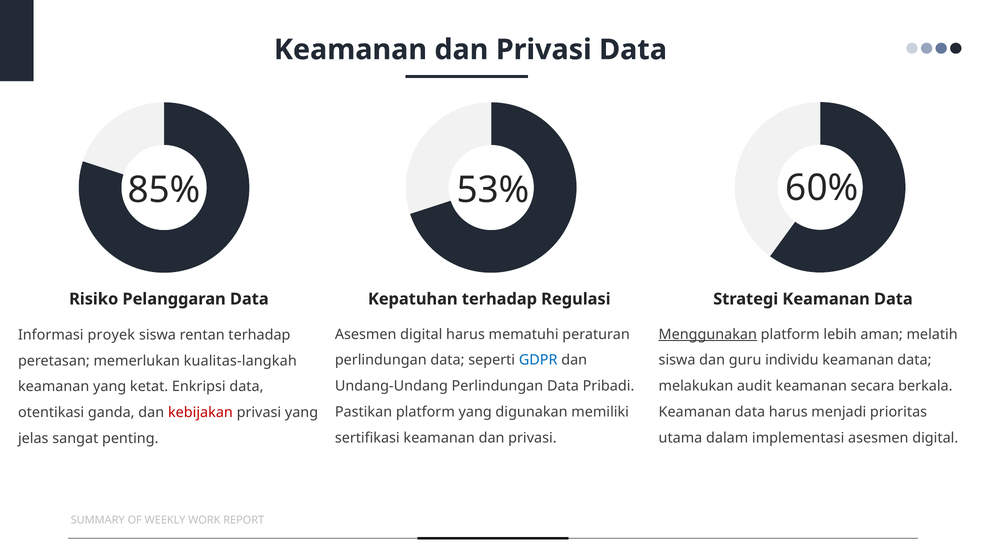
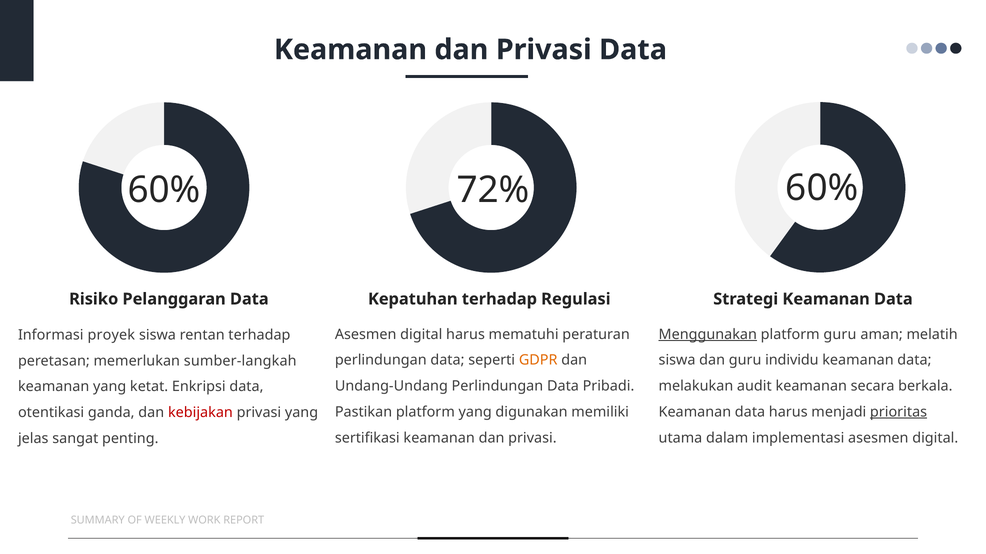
85%: 85% -> 60% (164, 190)
53%: 53% -> 72% (493, 190)
platform lebih: lebih -> guru (840, 335)
GDPR colour: blue -> orange (538, 361)
kualitas-langkah: kualitas-langkah -> sumber-langkah (240, 361)
prioritas underline: none -> present (899, 412)
